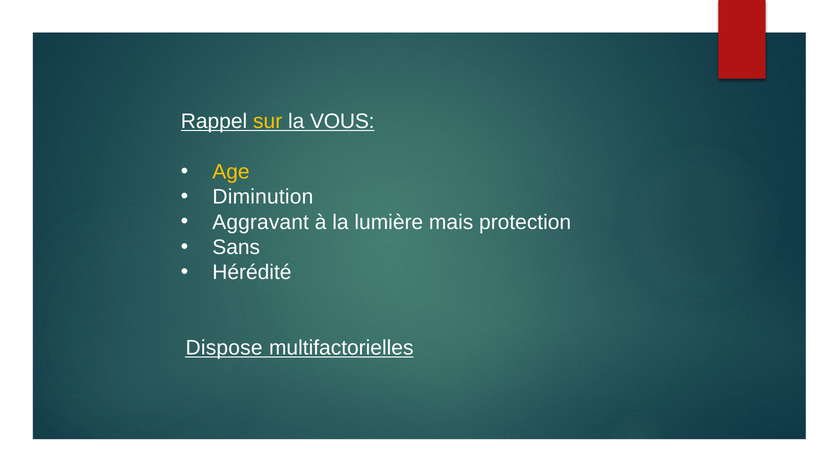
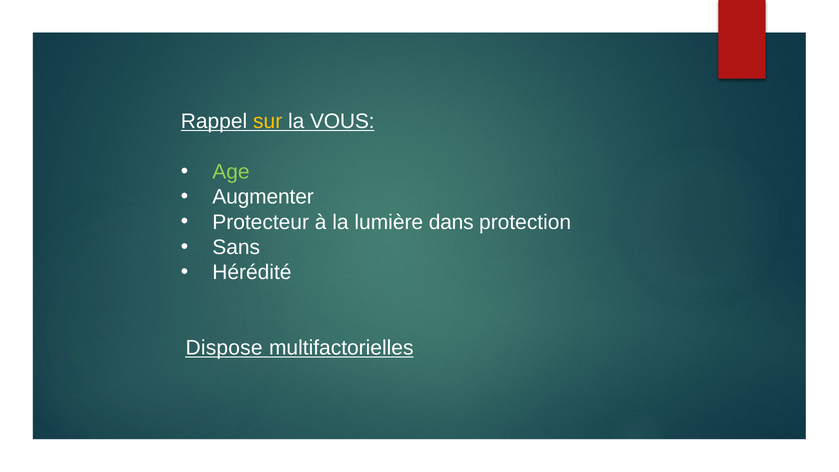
Age colour: yellow -> light green (231, 172)
Diminution: Diminution -> Augmenter (263, 197)
Aggravant: Aggravant -> Protecteur (261, 222)
mais: mais -> dans (451, 222)
